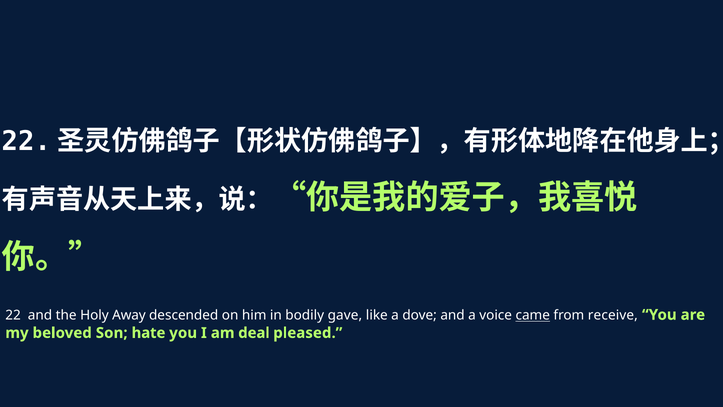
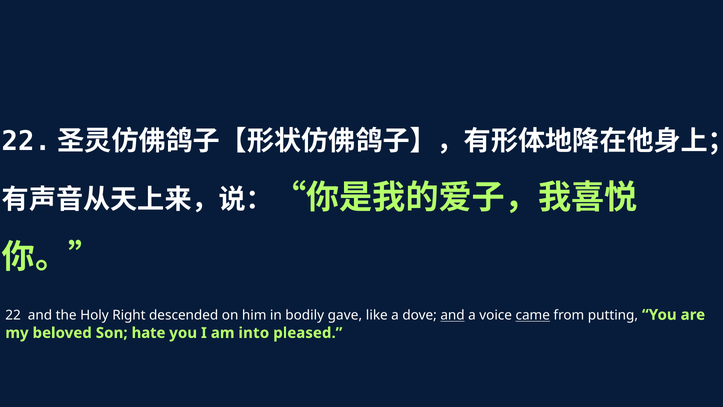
Away: Away -> Right (129, 315)
and underline: none -> present (453, 315)
receive: receive -> putting (613, 315)
deal: deal -> into (254, 333)
